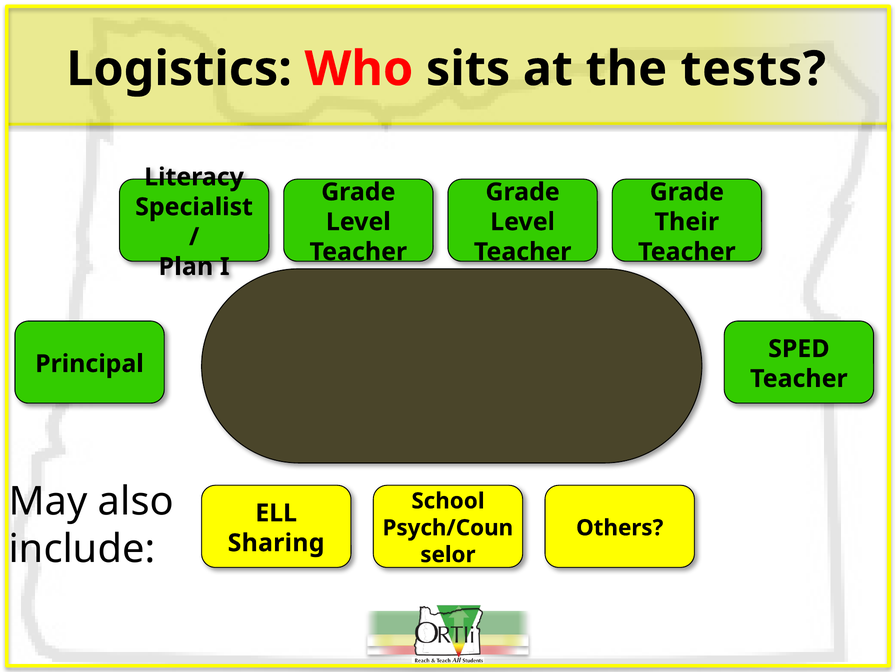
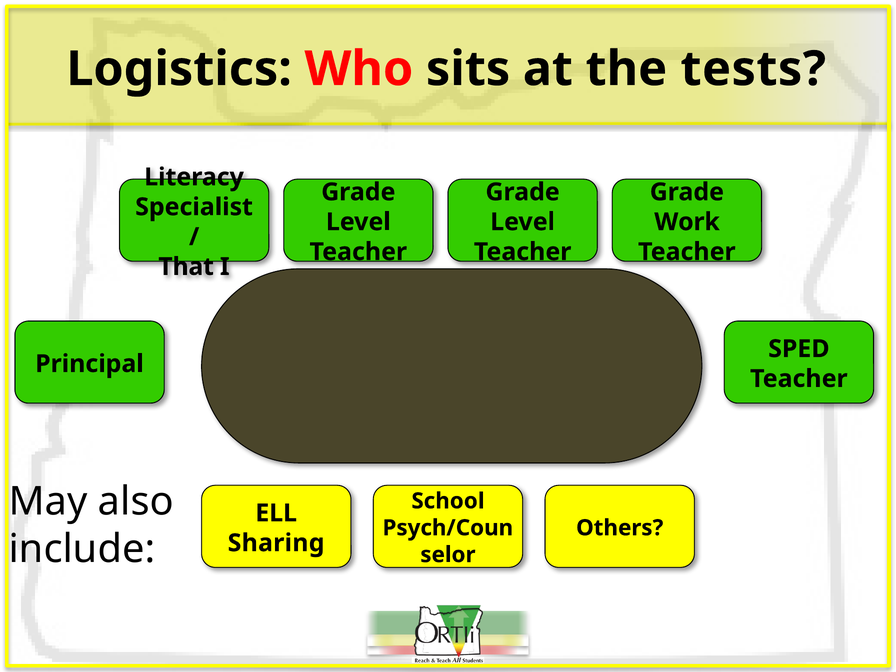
Their: Their -> Work (687, 222)
Plan: Plan -> That (186, 267)
